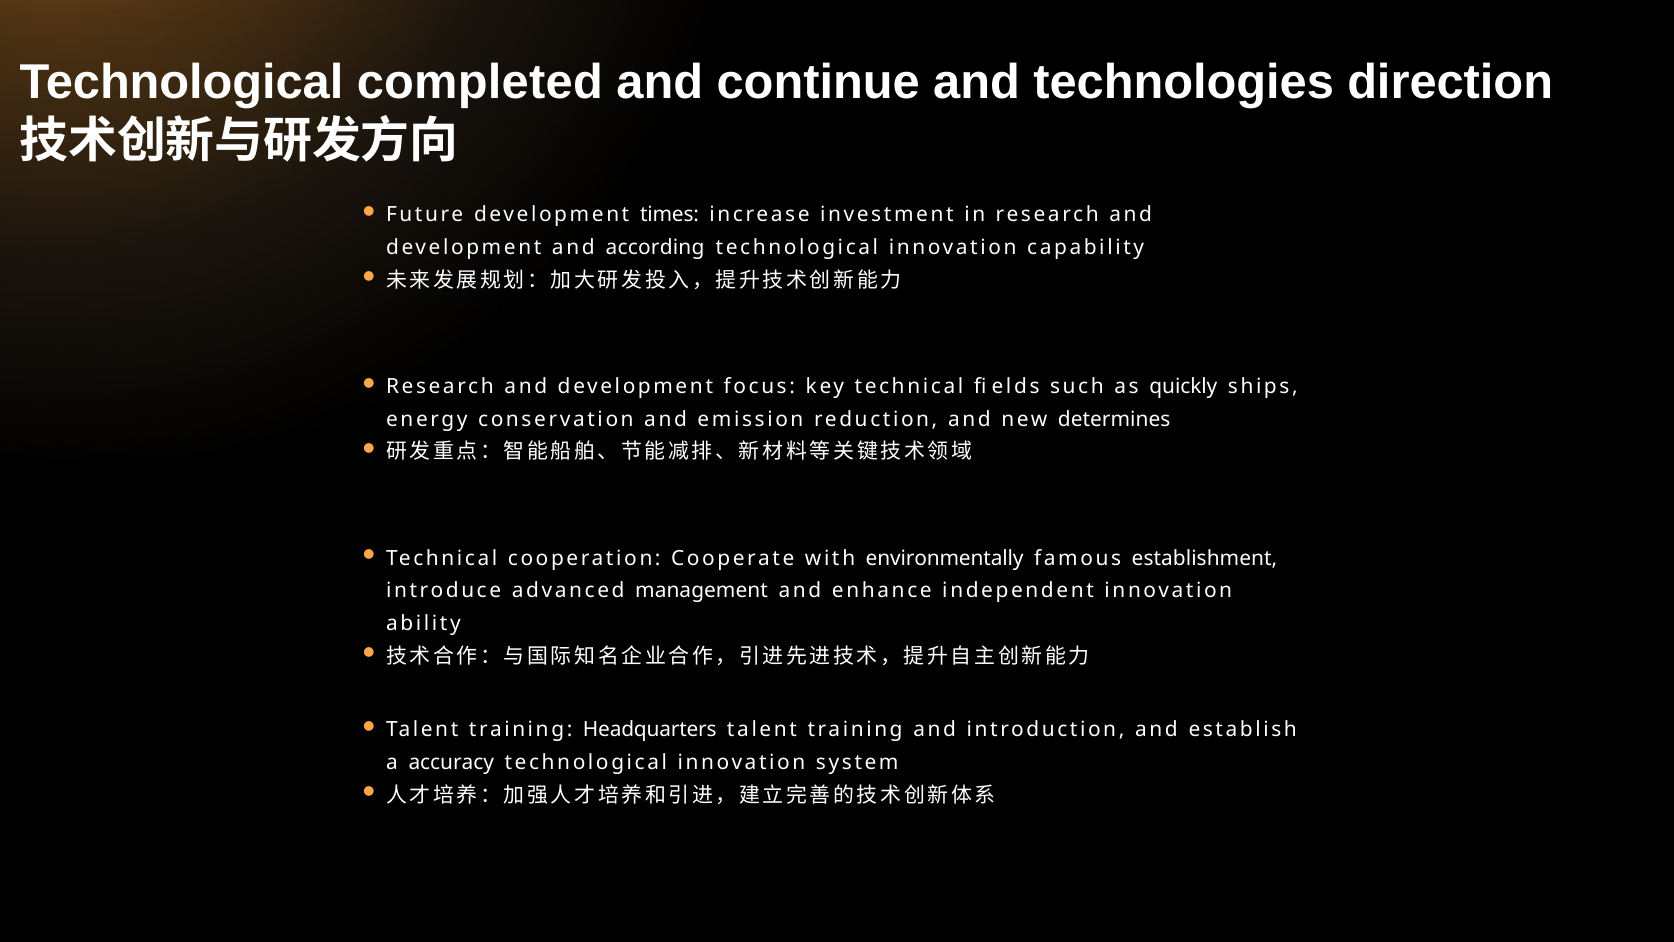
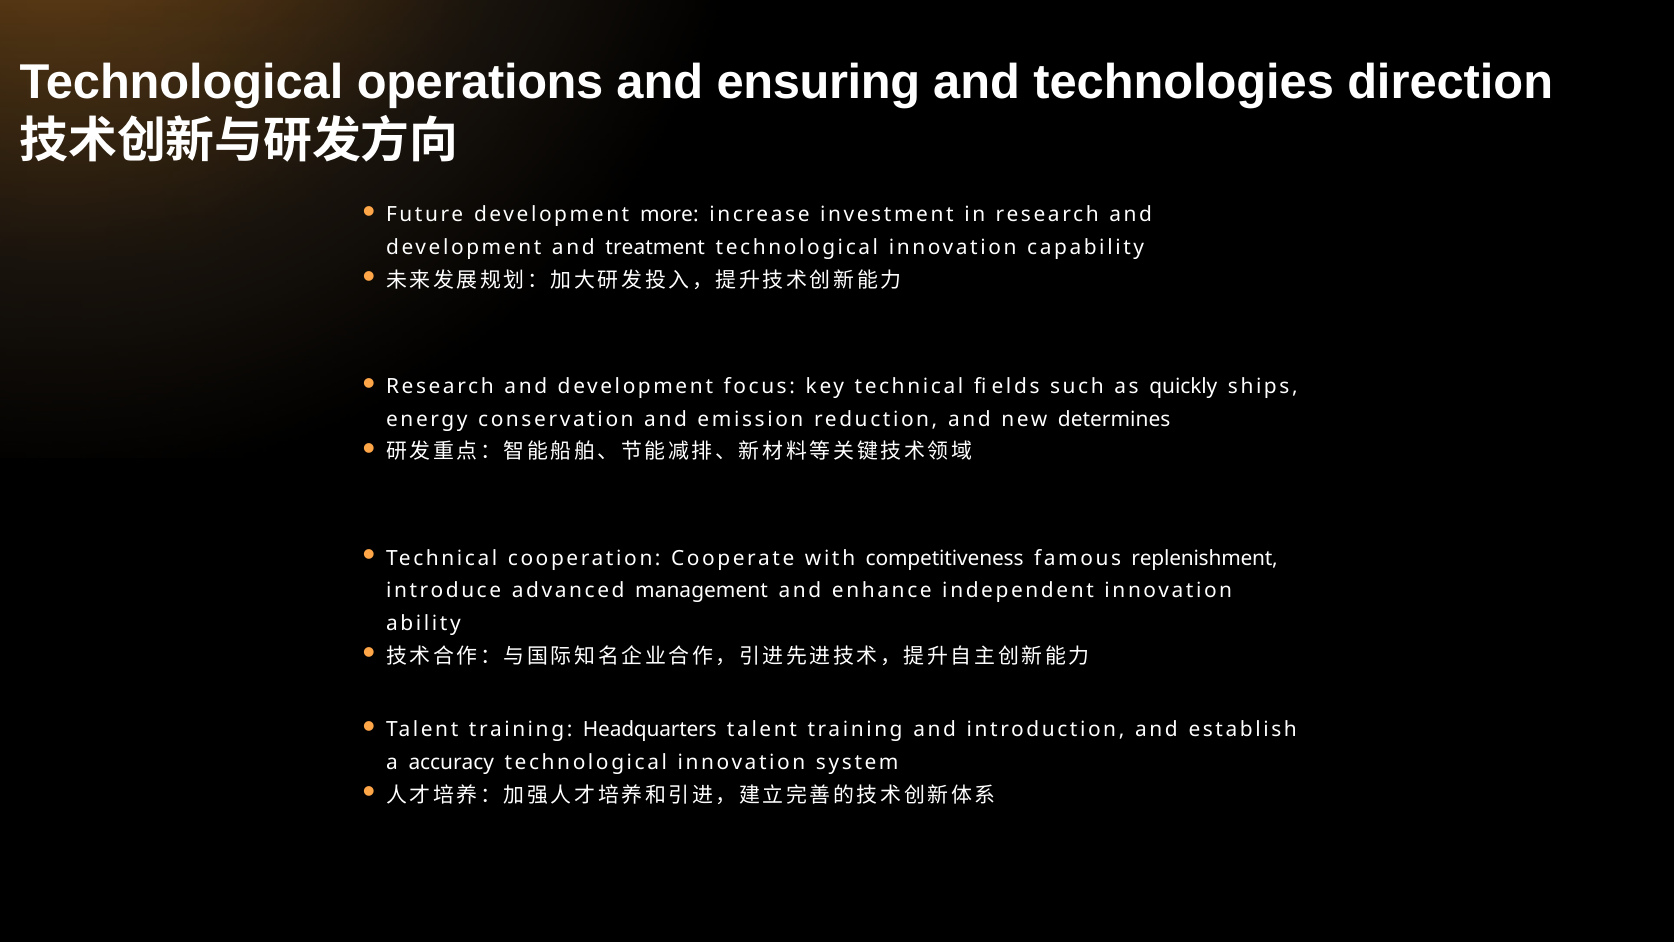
completed: completed -> operations (480, 83)
continue: continue -> ensuring (818, 83)
times: times -> more (669, 215)
according: according -> treatment (655, 248)
environmentally: environmentally -> competitiveness (945, 558)
establishment: establishment -> replenishment (1205, 558)
